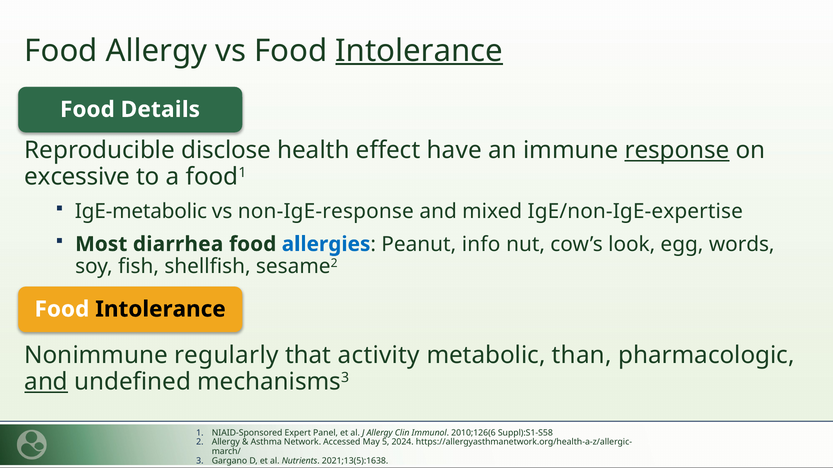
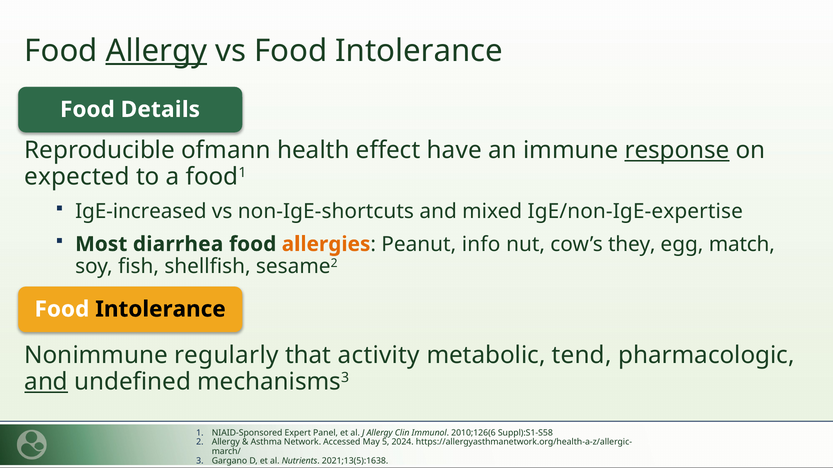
Allergy underline: none -> present (156, 51)
Intolerance underline: present -> none (419, 51)
disclose: disclose -> ofmann (226, 151)
excessive: excessive -> expected (77, 177)
IgE-metabolic: IgE-metabolic -> IgE-increased (141, 212)
non-IgE-response: non-IgE-response -> non-IgE-shortcuts (326, 212)
allergies colour: blue -> orange (326, 244)
look: look -> they (632, 244)
words: words -> match (742, 244)
than: than -> tend (582, 356)
